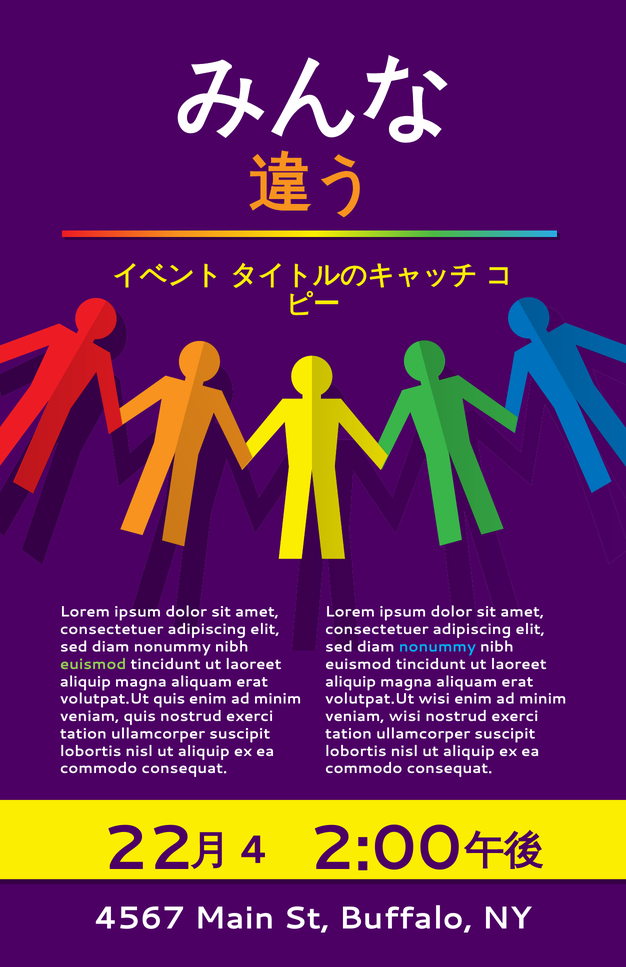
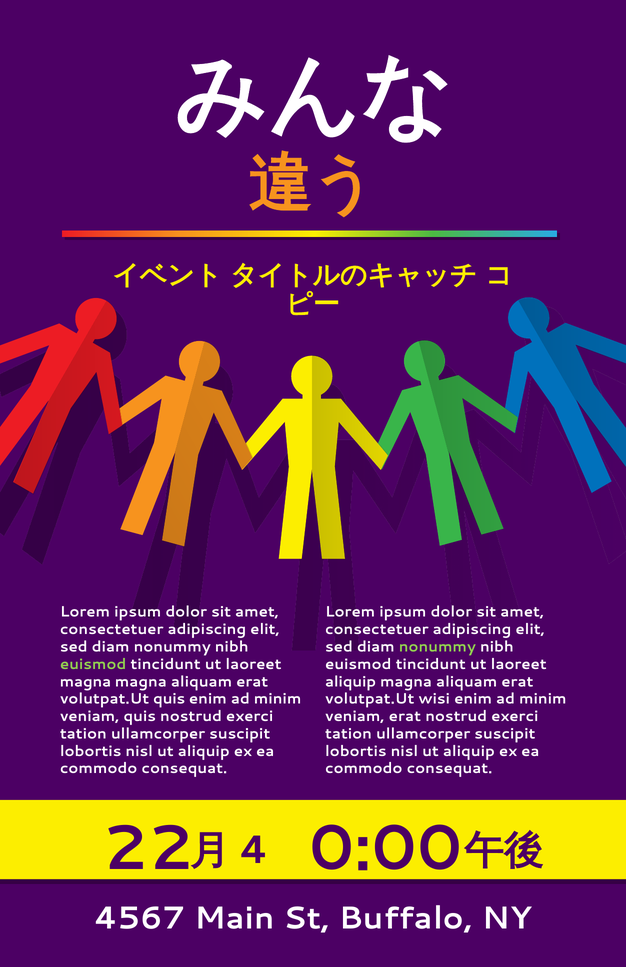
nonummy colour: light blue -> light green (437, 647)
aliquip: aliquip -> magna (85, 682)
veniam wisi: wisi -> erat (405, 717)
2:00: 2:00 -> 0:00 (386, 849)
